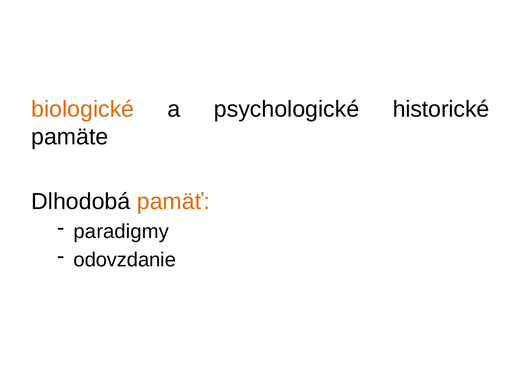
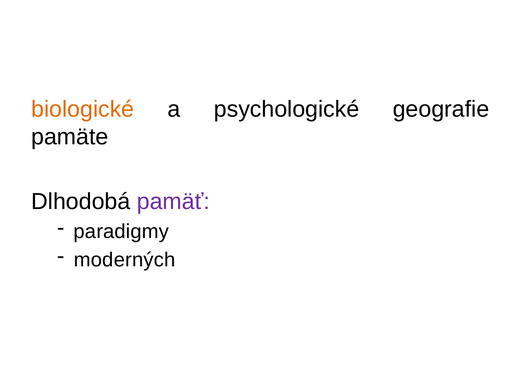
historické: historické -> geografie (441, 109)
pamäť colour: orange -> purple (173, 202)
odovzdanie: odovzdanie -> moderných (125, 260)
